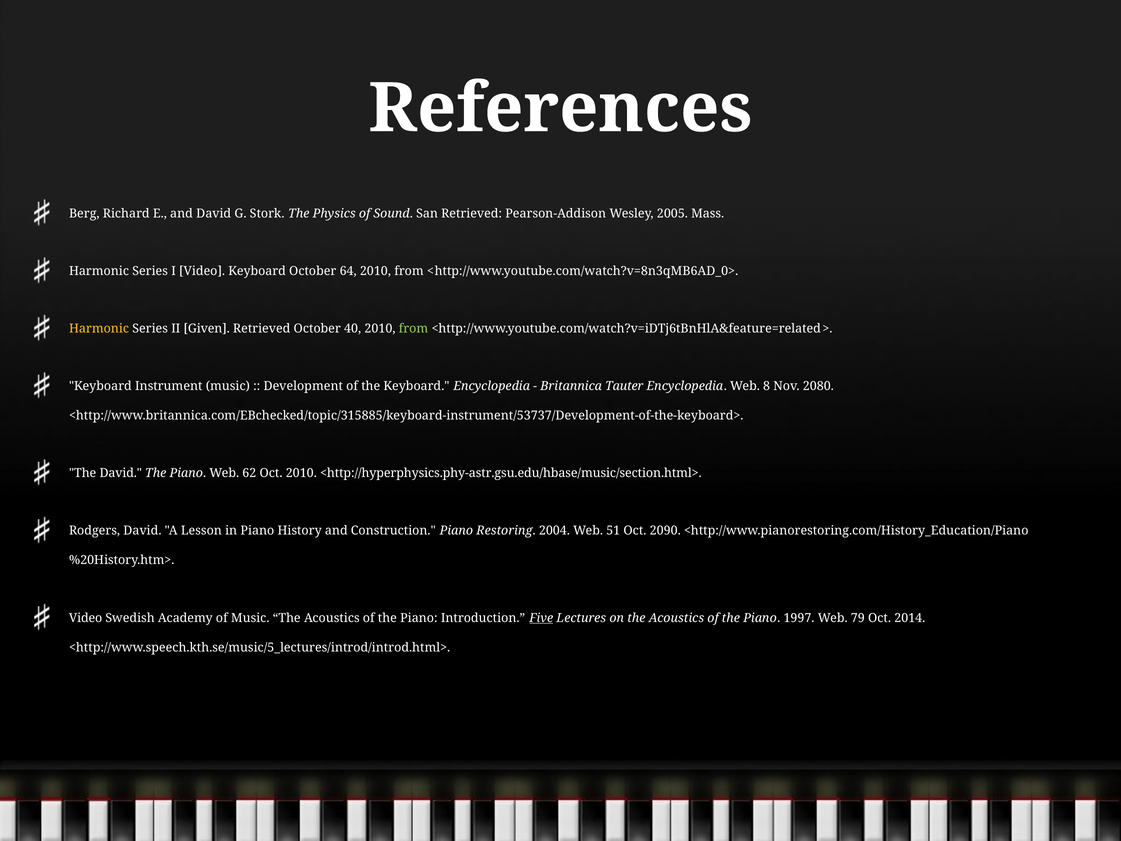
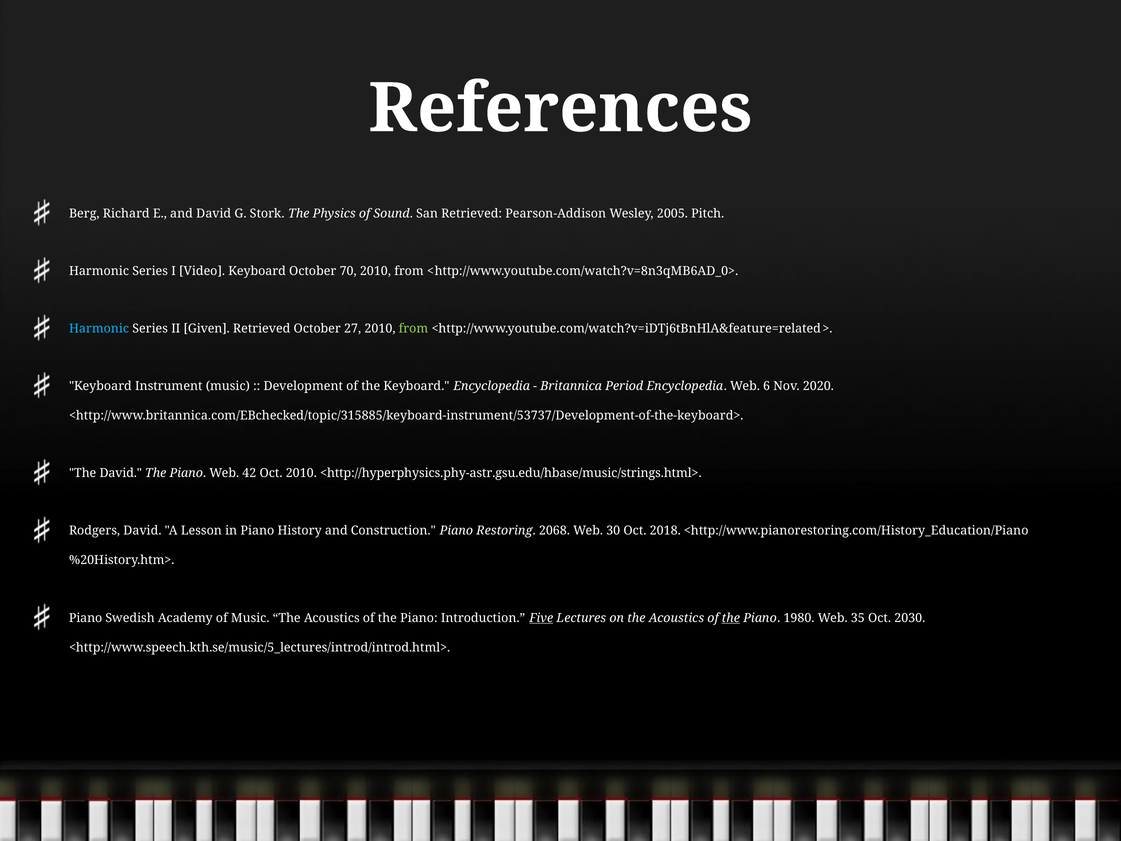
Mass: Mass -> Pitch (708, 213)
64: 64 -> 70 (348, 271)
Harmonic colour: yellow -> light blue (99, 328)
40: 40 -> 27 (353, 328)
Tauter: Tauter -> Period (624, 386)
8: 8 -> 6 (767, 386)
2080: 2080 -> 2020 (818, 386)
62: 62 -> 42 (249, 473)
<http://hyperphysics.phy-astr.gsu.edu/hbase/music/section.html>: <http://hyperphysics.phy-astr.gsu.edu/hbase/music/section.html> -> <http://hyperphysics.phy-astr.gsu.edu/hbase/music/strings.html> (511, 473)
2004: 2004 -> 2068 (554, 531)
51: 51 -> 30 (613, 531)
2090: 2090 -> 2018 (665, 531)
Video: Video -> Piano (86, 618)
the underline: none -> present (731, 618)
1997: 1997 -> 1980 (799, 618)
79: 79 -> 35 (858, 618)
2014: 2014 -> 2030 (910, 618)
